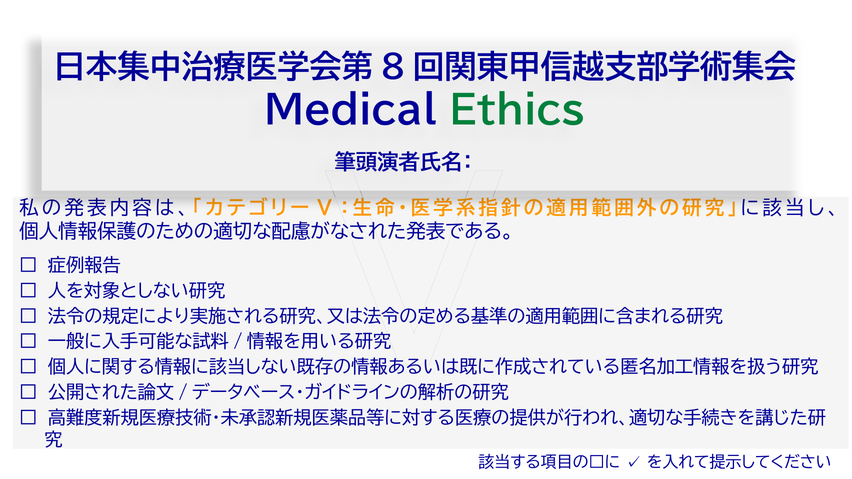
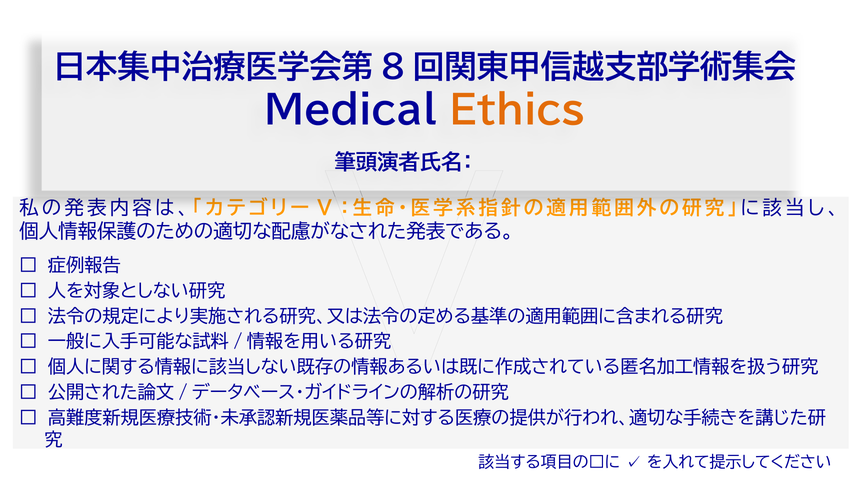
Ethics colour: green -> orange (517, 111)
